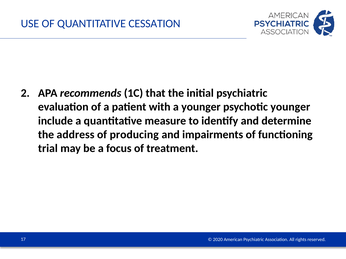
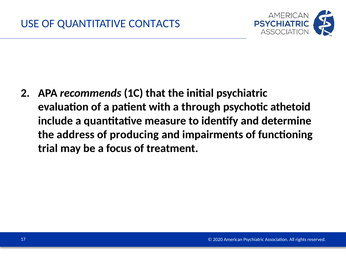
CESSATION: CESSATION -> CONTACTS (154, 24)
a younger: younger -> through (201, 107)
psychotic younger: younger -> athetoid (290, 107)
